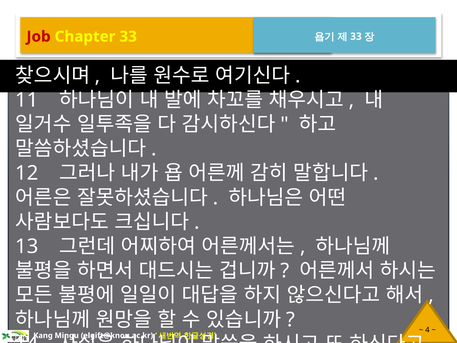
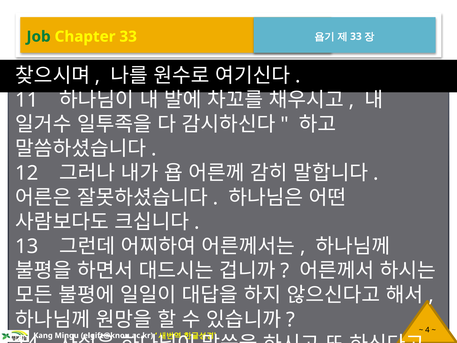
Job colour: red -> green (39, 37)
